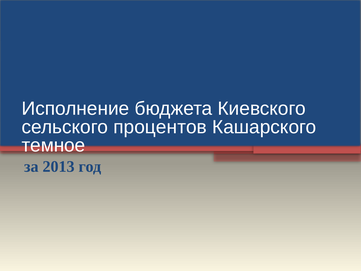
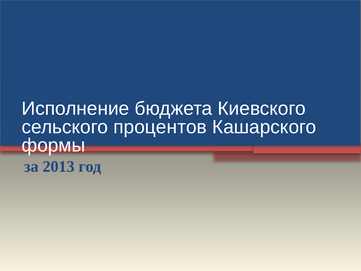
темное: темное -> формы (53, 145)
